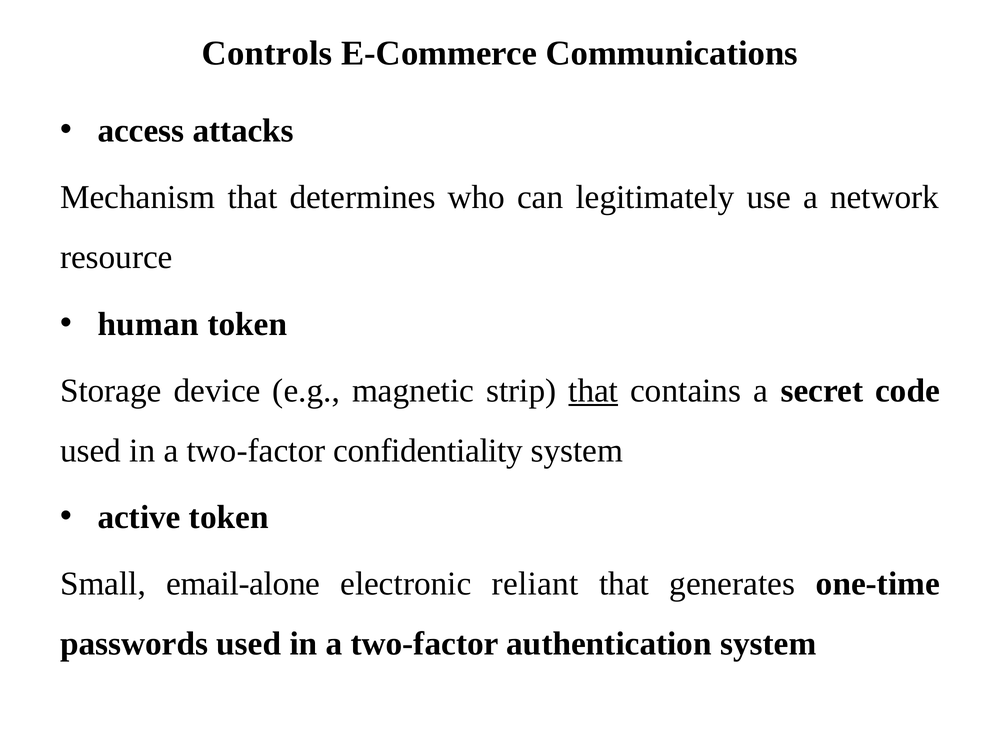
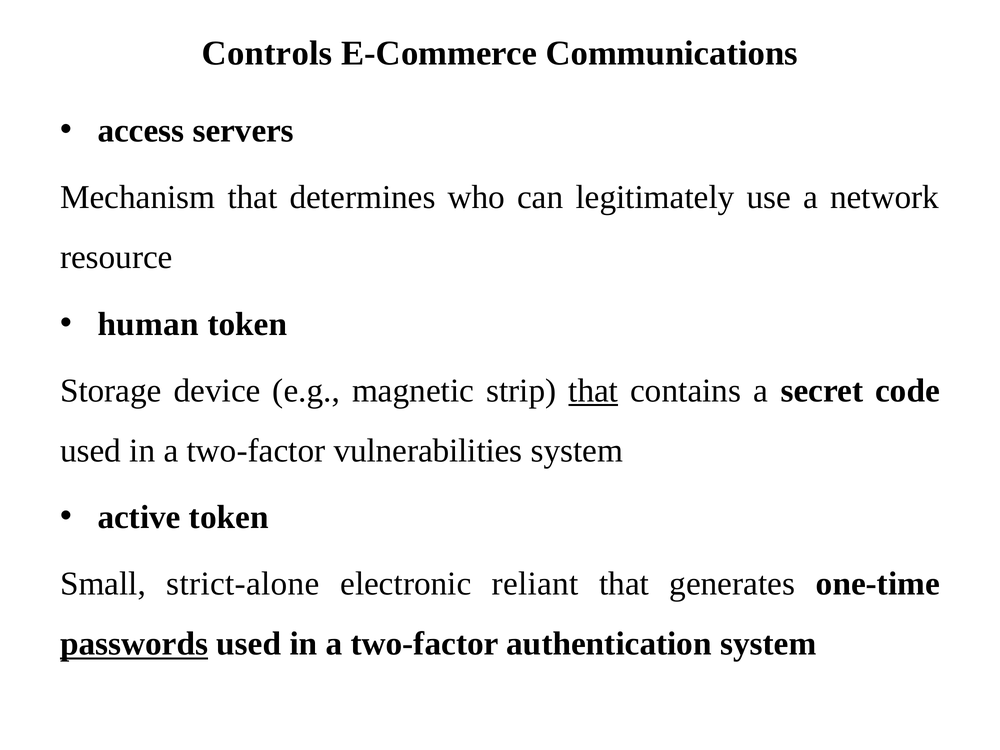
attacks: attacks -> servers (243, 131)
confidentiality: confidentiality -> vulnerabilities (428, 451)
email-alone: email-alone -> strict-alone (243, 584)
passwords underline: none -> present (134, 644)
